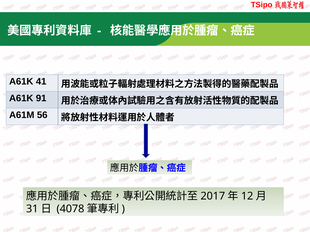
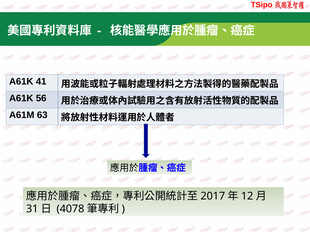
91: 91 -> 56 (41, 99)
56: 56 -> 63 (42, 115)
